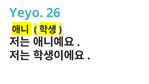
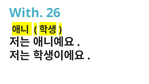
Yeyo: Yeyo -> With (26, 13)
